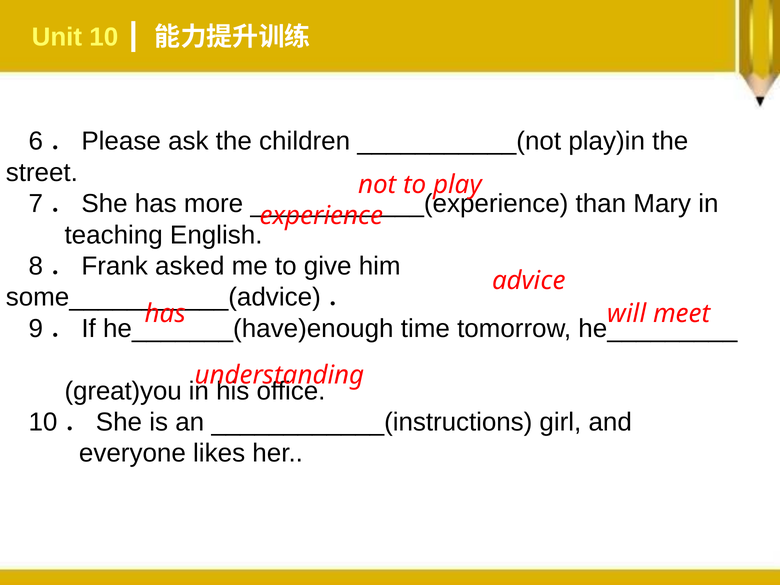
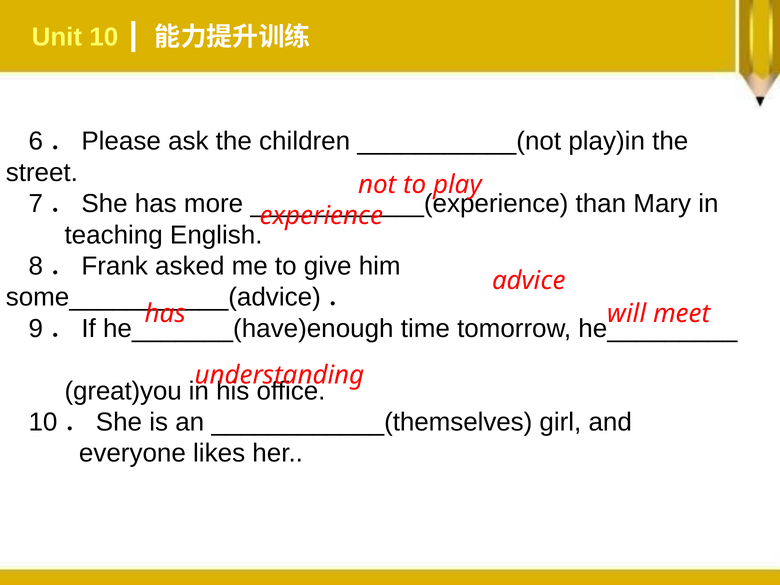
____________(instructions: ____________(instructions -> ____________(themselves (372, 422)
